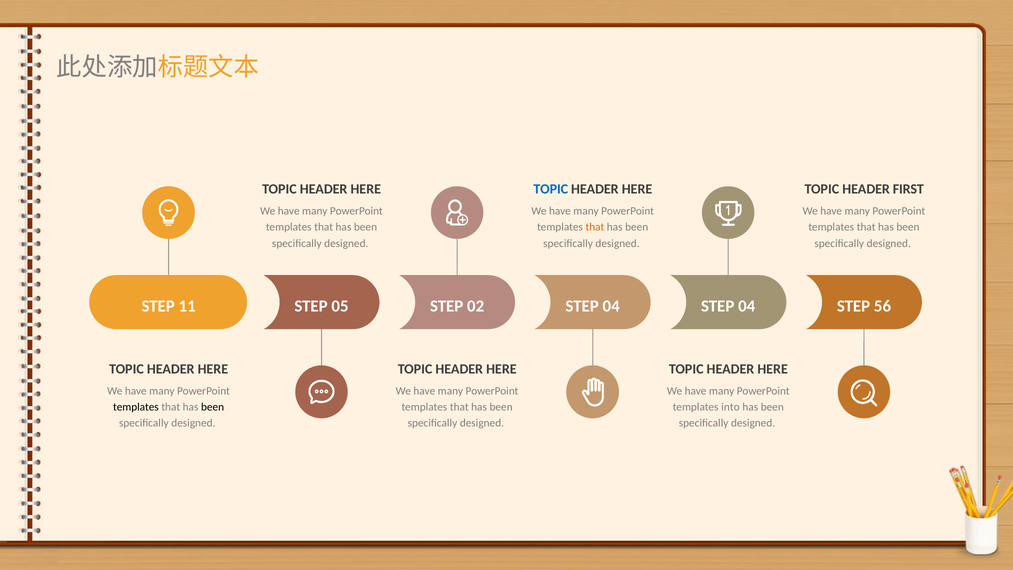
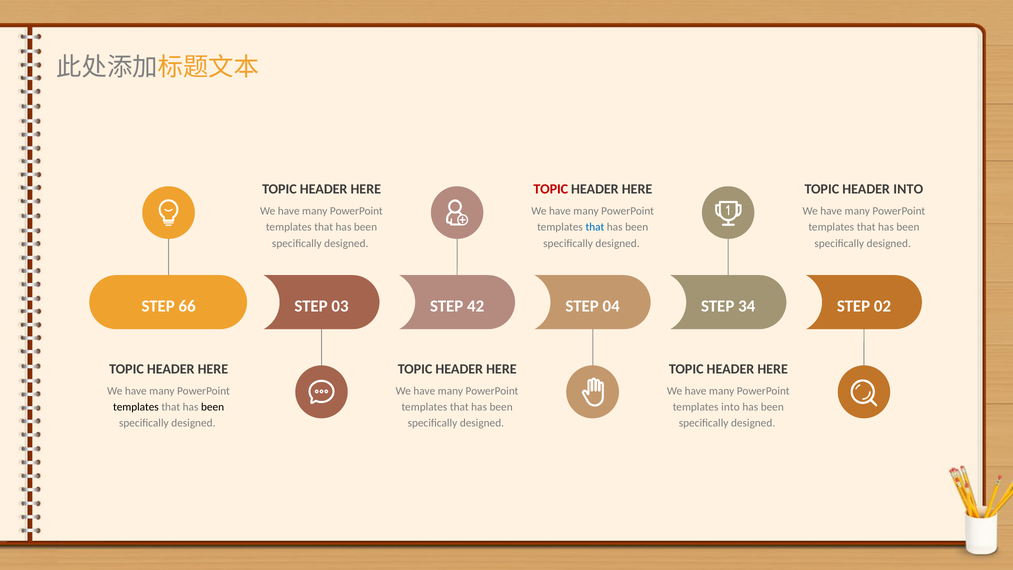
TOPIC colour: blue -> red (551, 189)
HEADER FIRST: FIRST -> INTO (908, 189)
that colour: orange -> blue (595, 227)
11: 11 -> 66 (187, 306)
05: 05 -> 03 (340, 306)
02: 02 -> 42 (476, 306)
04 STEP 04: 04 -> 34 (747, 306)
56: 56 -> 02 (882, 306)
